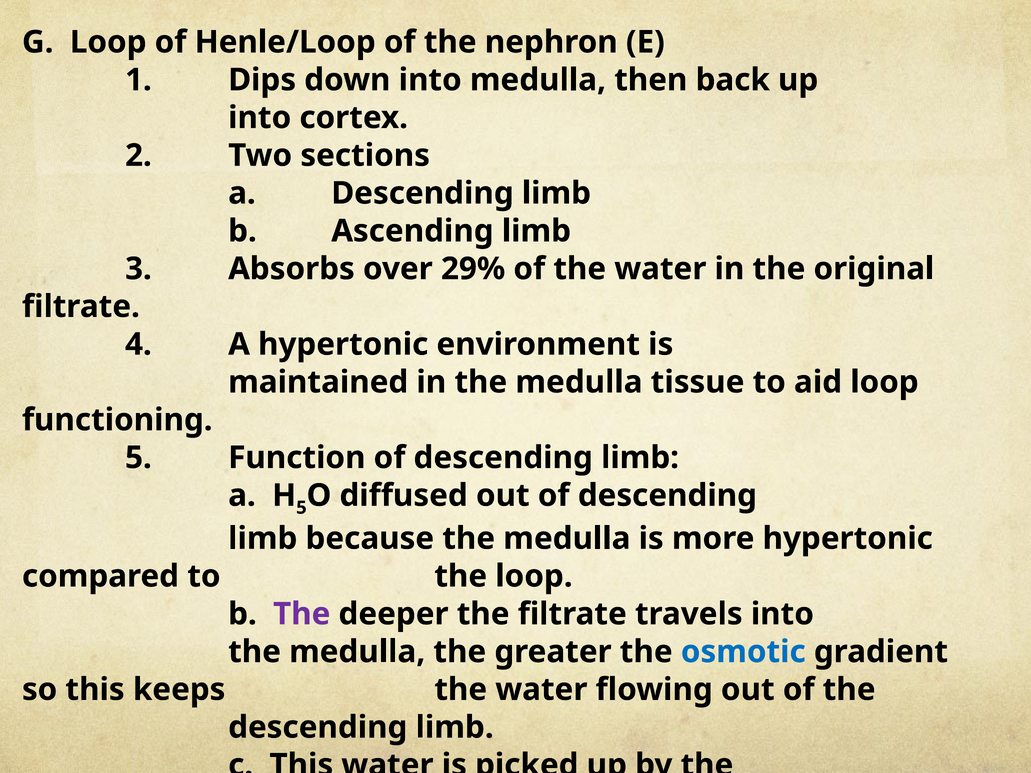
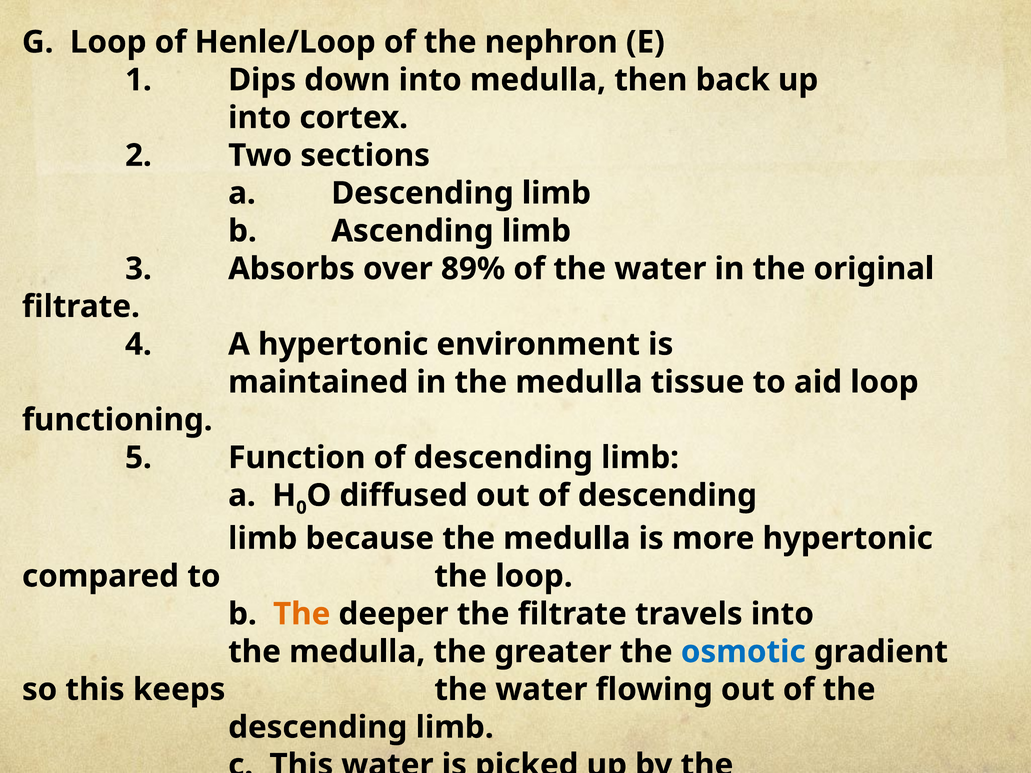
29%: 29% -> 89% (473, 269)
5: 5 -> 0 (301, 508)
The colour: purple -> orange (302, 614)
